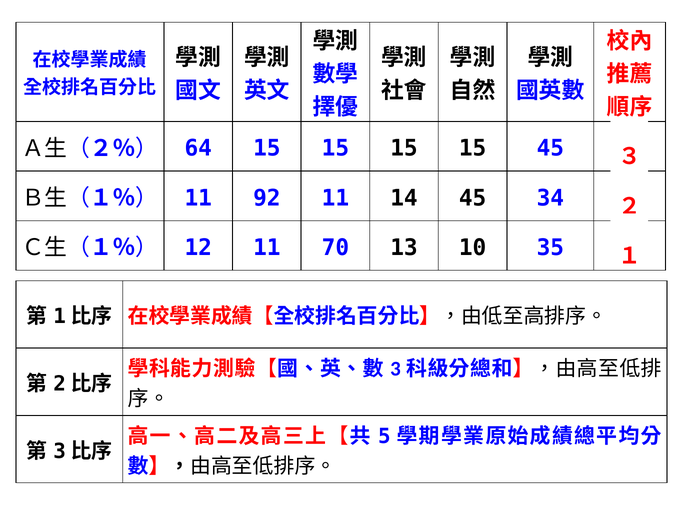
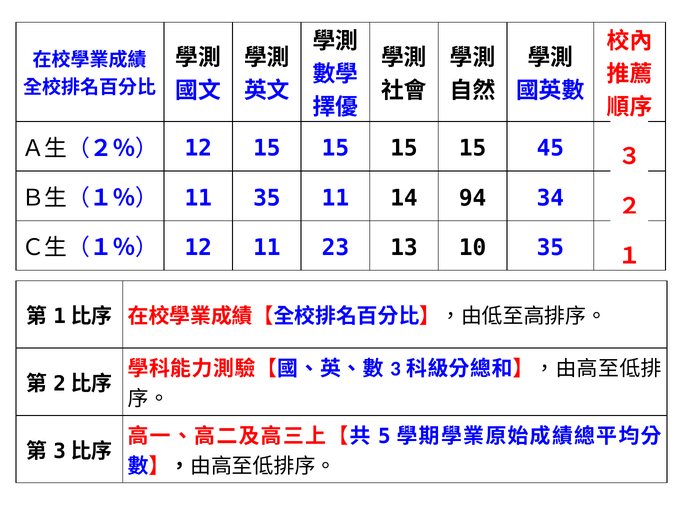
64: 64 -> 12 (198, 148)
11 92: 92 -> 35 (267, 198)
14 45: 45 -> 94 (473, 198)
70: 70 -> 23 (335, 247)
